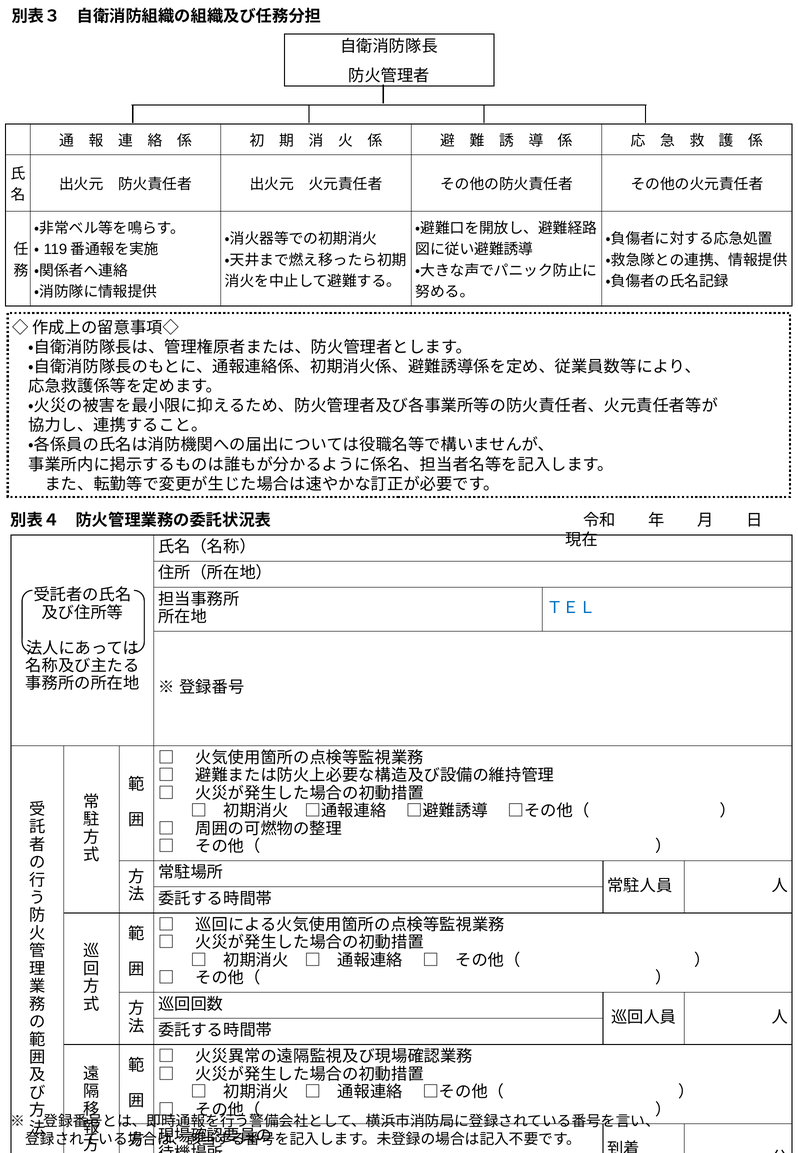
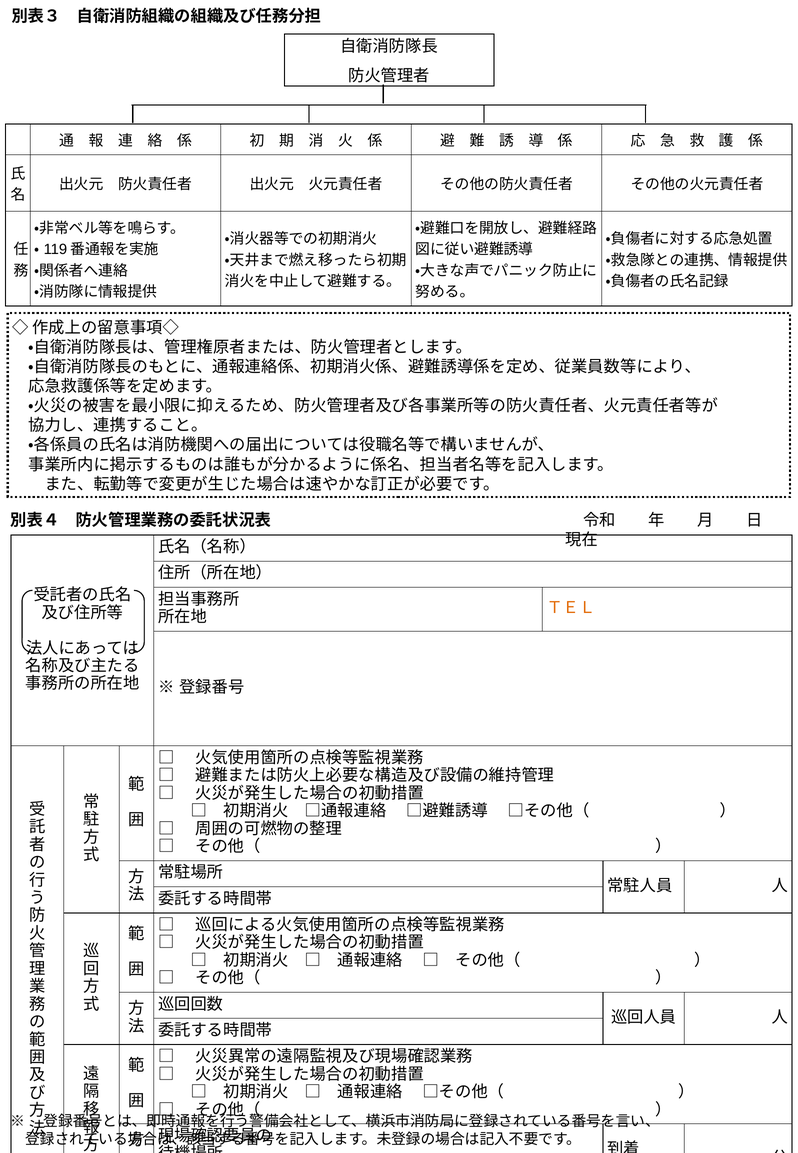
ＴＥＬ colour: blue -> orange (571, 608)
